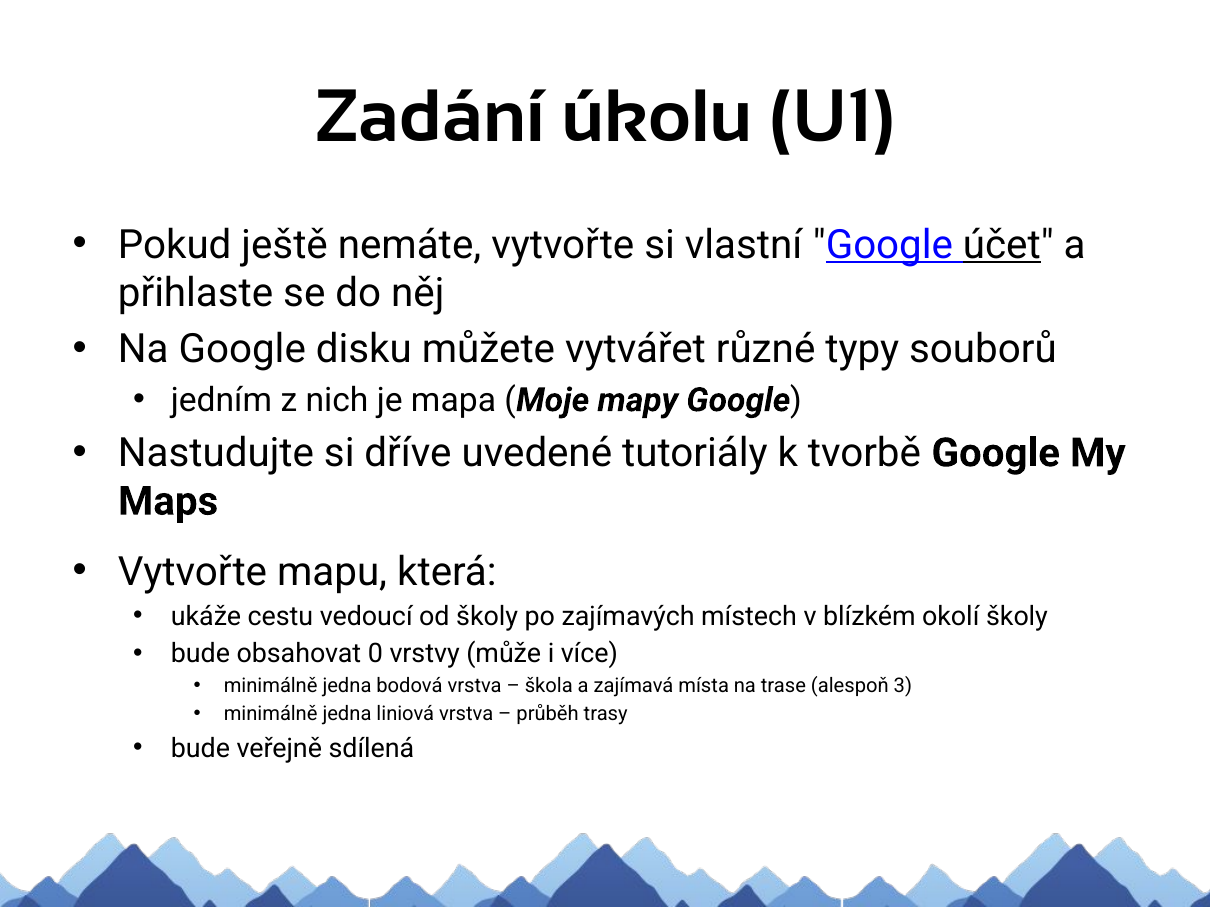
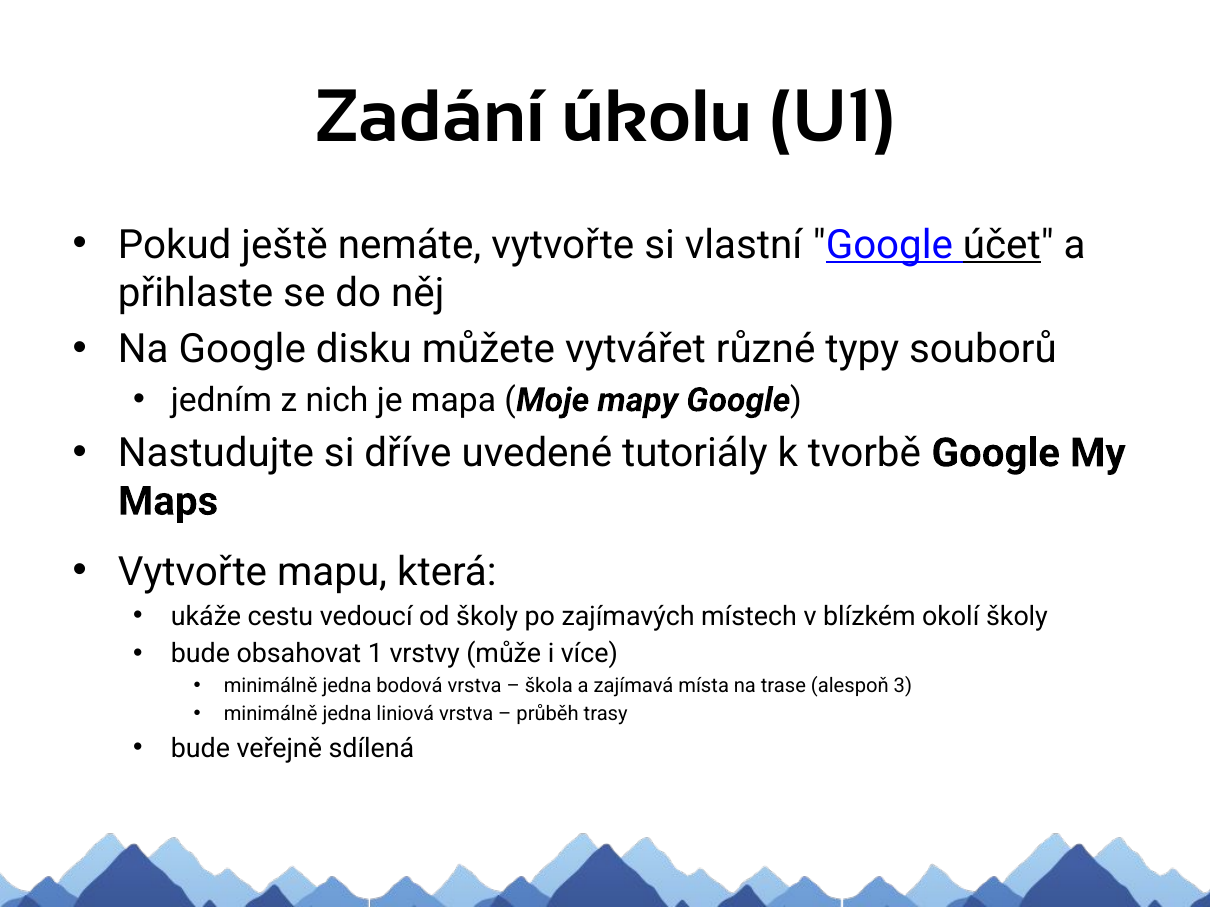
0: 0 -> 1 (375, 654)
